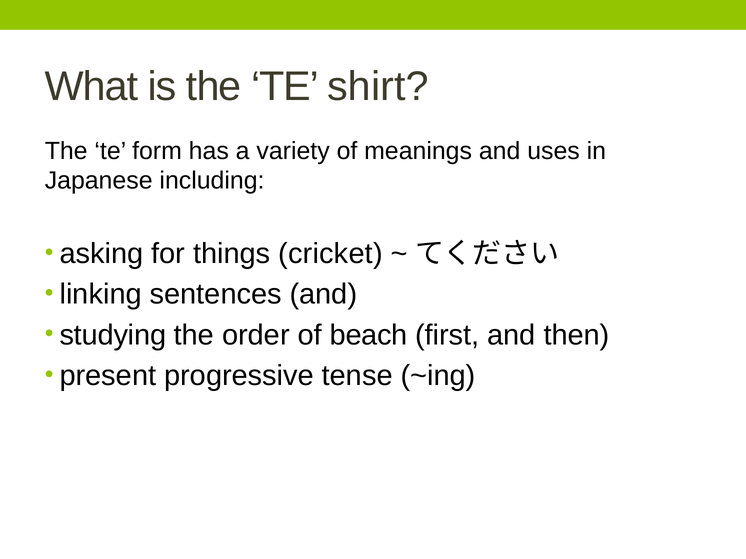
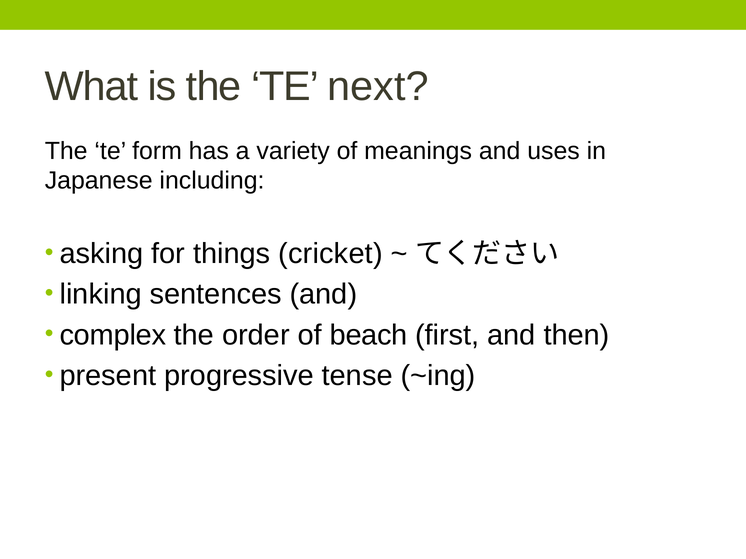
shirt: shirt -> next (378, 87)
studying: studying -> complex (113, 335)
